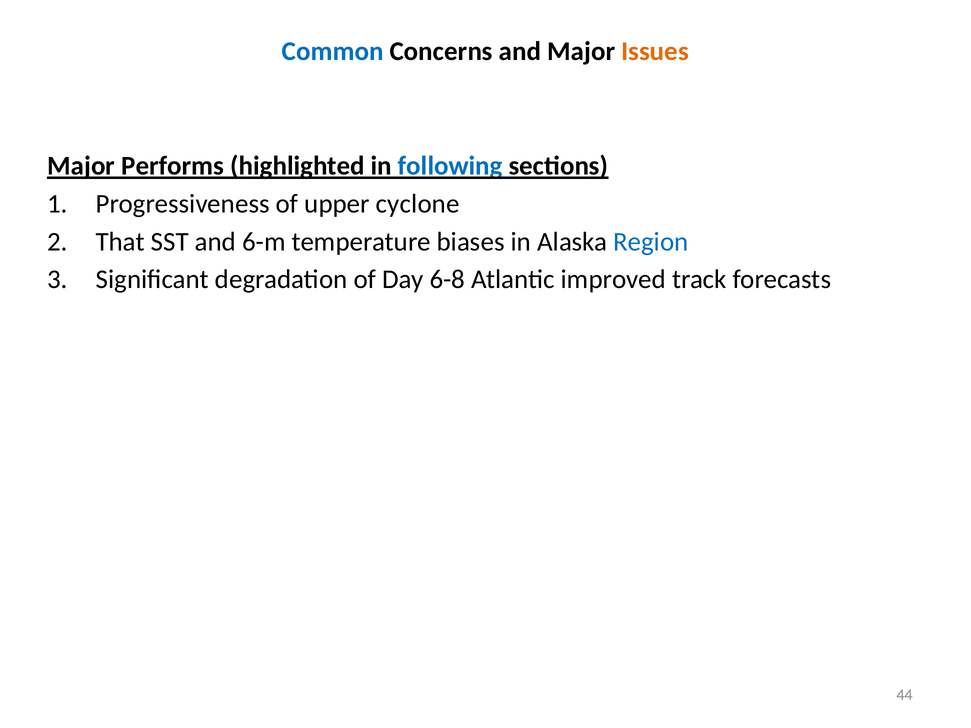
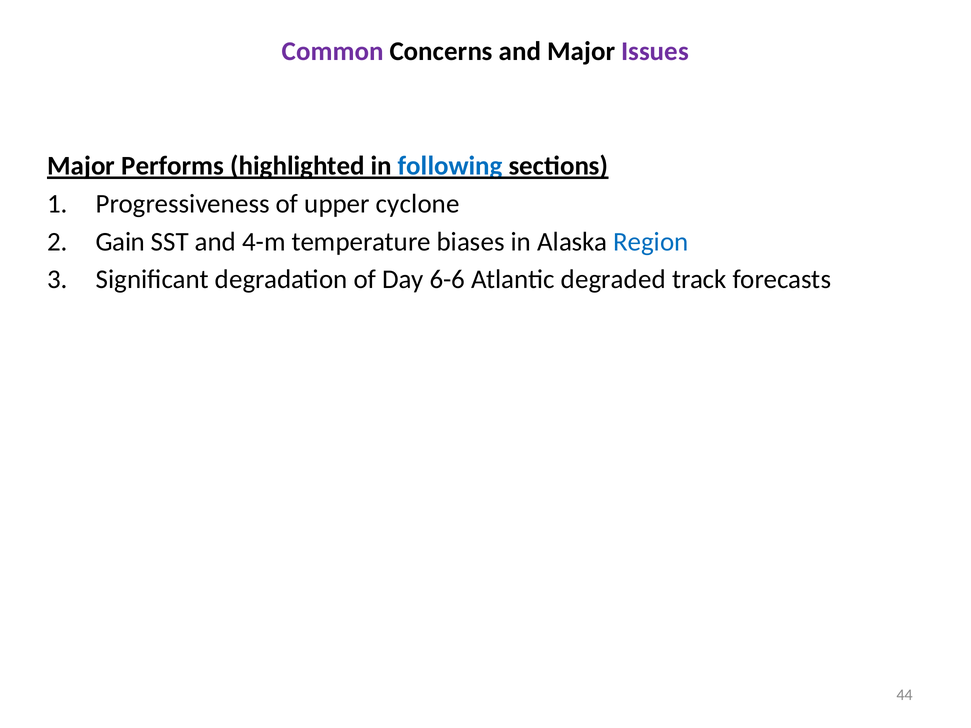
Common colour: blue -> purple (333, 51)
Issues colour: orange -> purple (655, 51)
That: That -> Gain (120, 242)
6-m: 6-m -> 4-m (264, 242)
6-8: 6-8 -> 6-6 (447, 280)
improved: improved -> degraded (613, 280)
